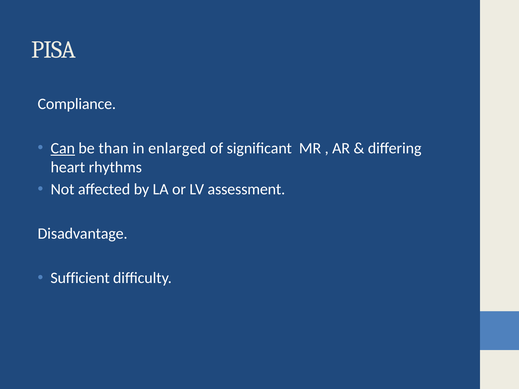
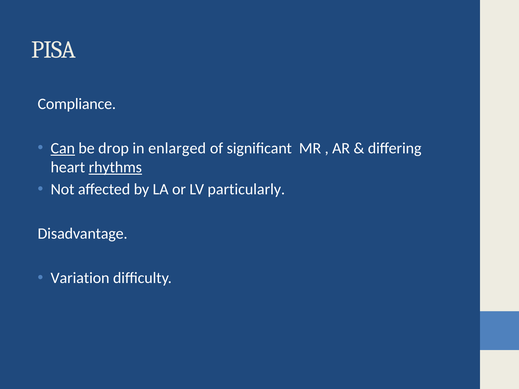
than: than -> drop (114, 148)
rhythms underline: none -> present (115, 167)
assessment: assessment -> particularly (246, 190)
Sufficient: Sufficient -> Variation (80, 278)
